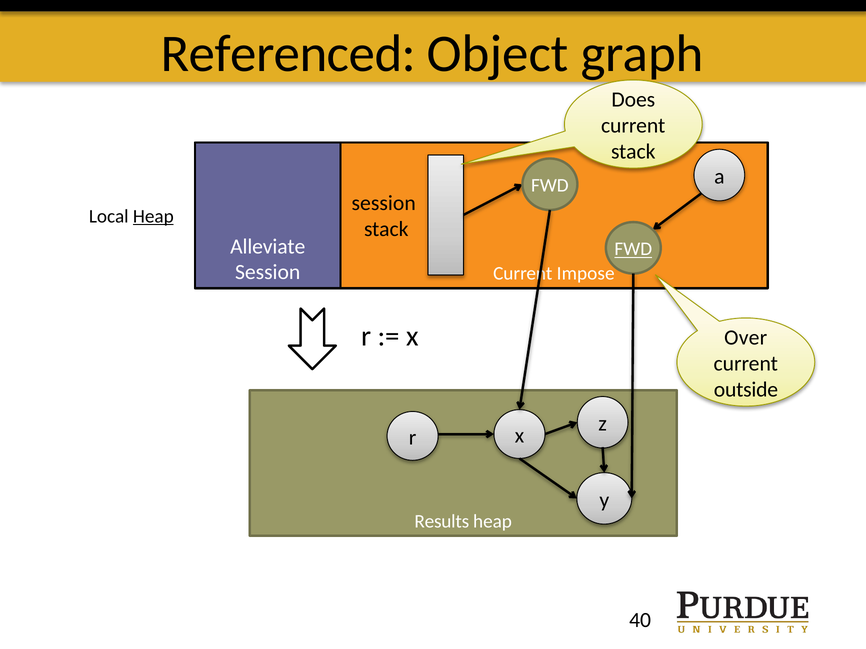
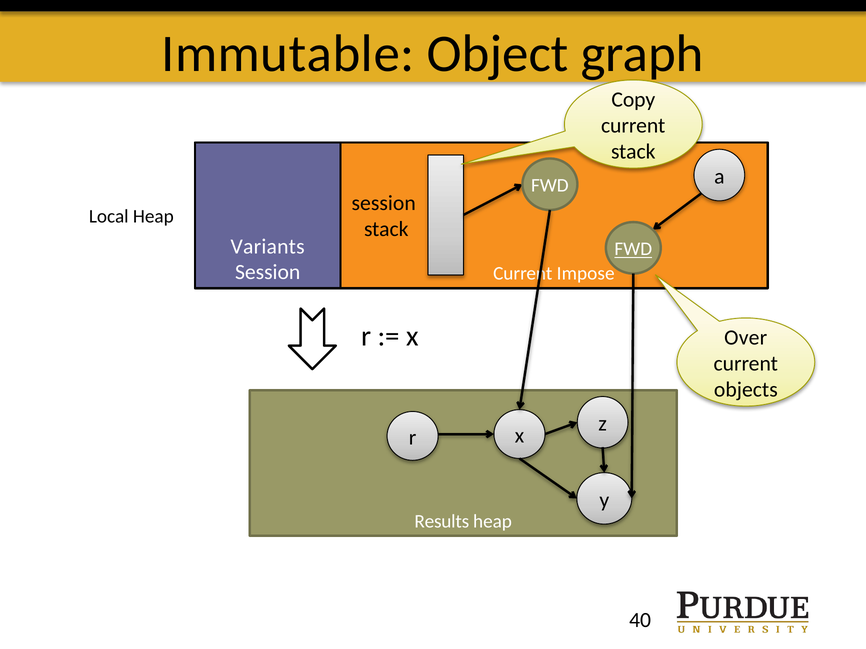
Referenced: Referenced -> Immutable (288, 54)
Does: Does -> Copy (633, 100)
Heap underline: present -> none (153, 216)
Alleviate: Alleviate -> Variants (268, 247)
outside: outside -> objects (746, 390)
